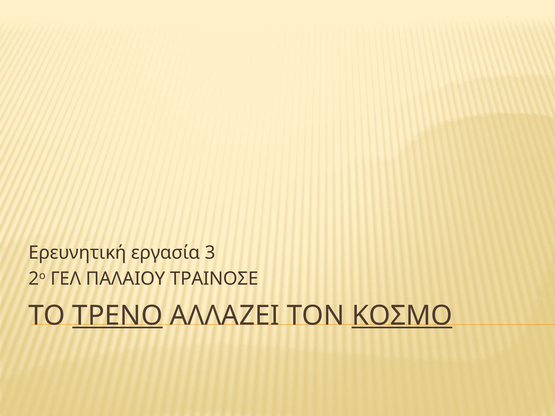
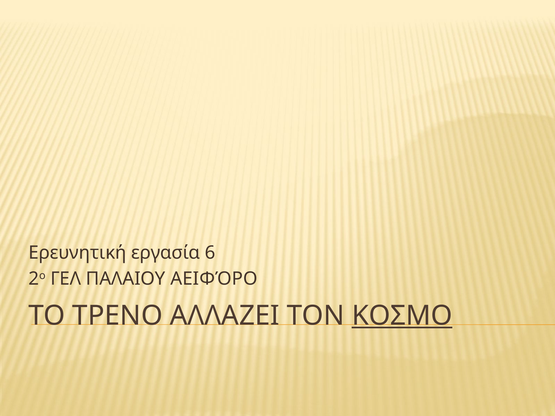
3: 3 -> 6 (210, 253)
ΤΡΑΙΝΟΣΕ: ΤΡΑΙΝΟΣΕ -> ΑΕΙΦΌΡΟ (214, 279)
ΤΡΕΝΟ underline: present -> none (117, 316)
